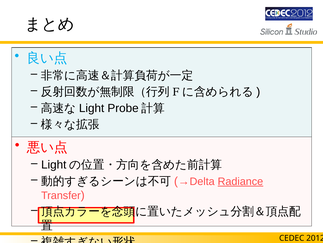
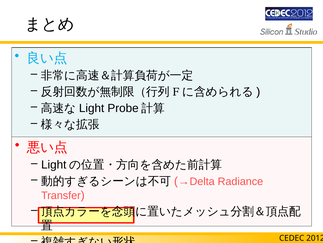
Radiance underline: present -> none (240, 181)
